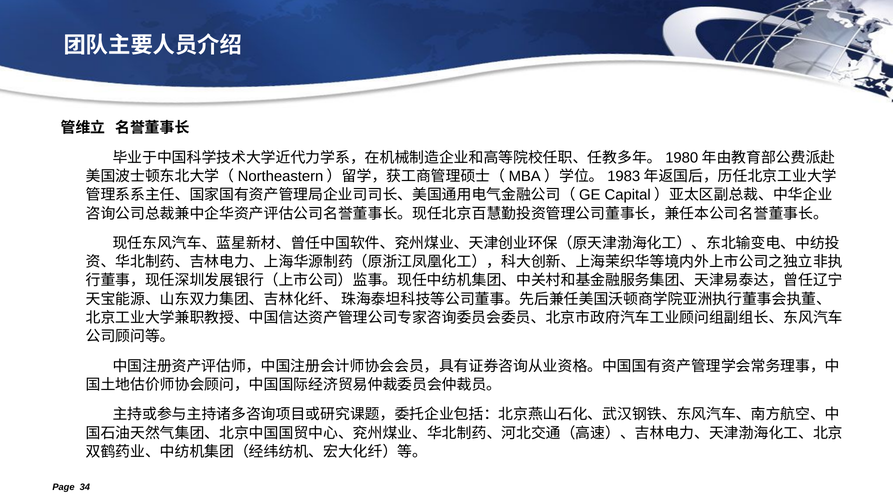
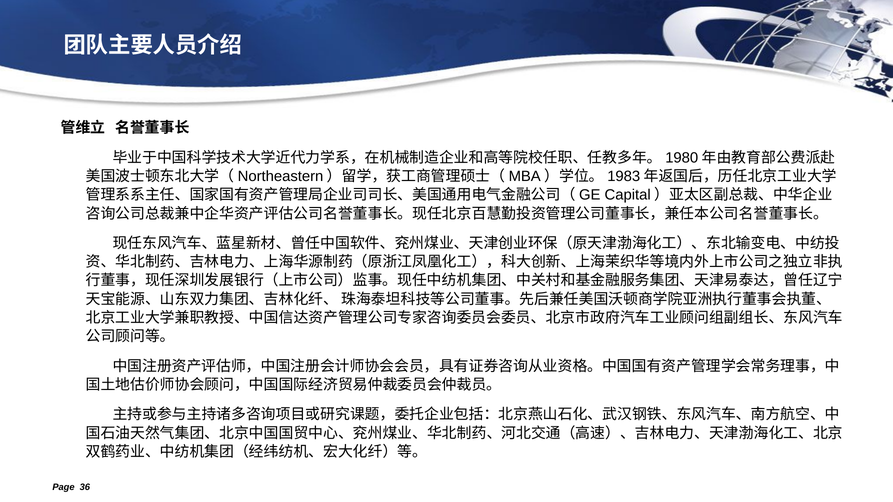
34: 34 -> 36 (85, 487)
